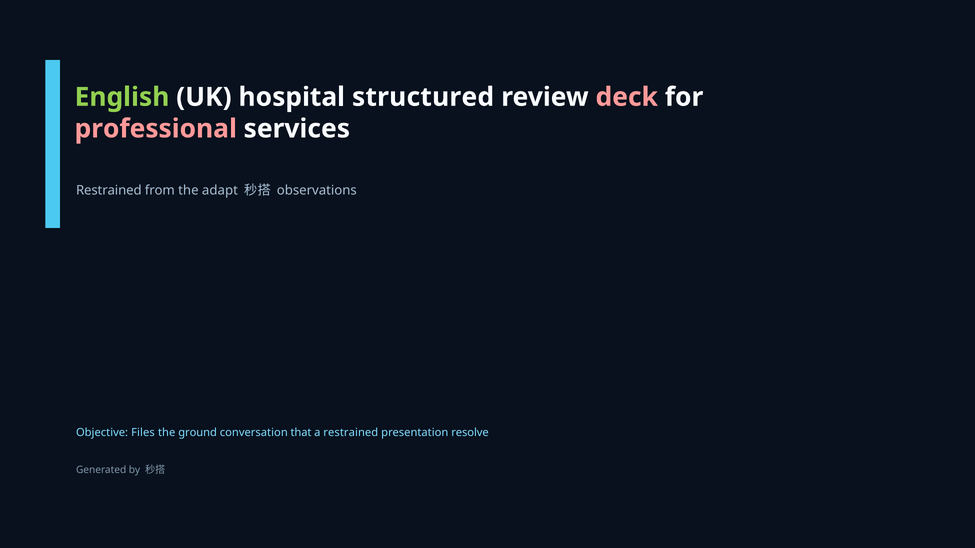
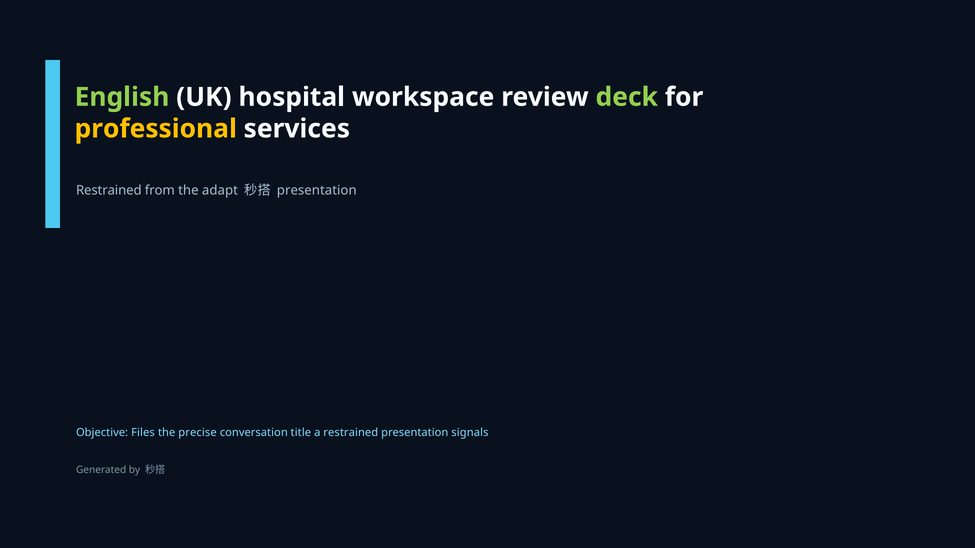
structured: structured -> workspace (423, 97)
deck colour: pink -> light green (627, 97)
professional colour: pink -> yellow (156, 129)
observations: observations -> presentation (317, 190)
ground: ground -> precise (198, 433)
that: that -> title (301, 433)
resolve: resolve -> signals (470, 433)
